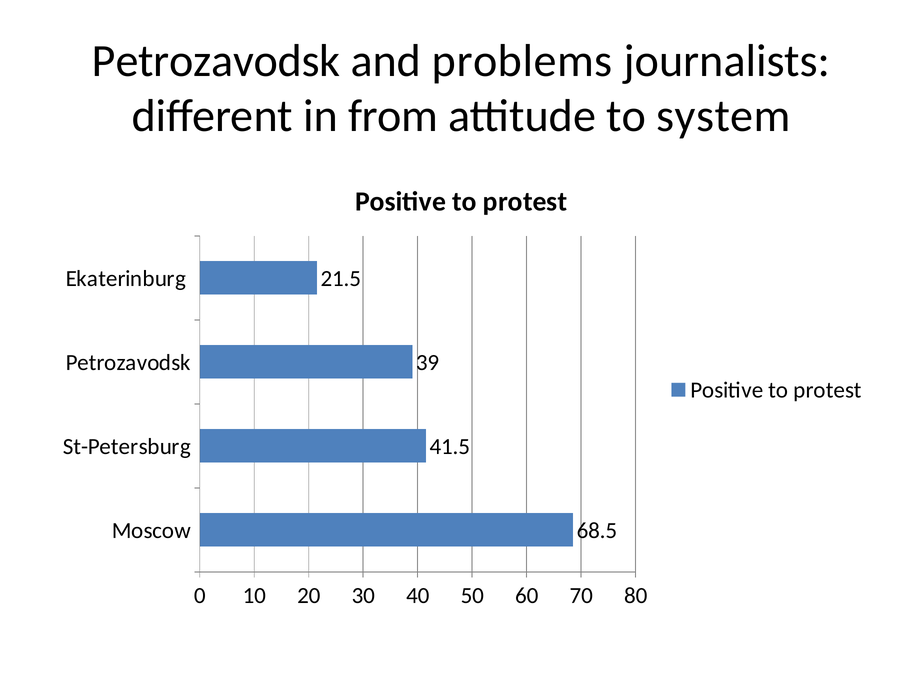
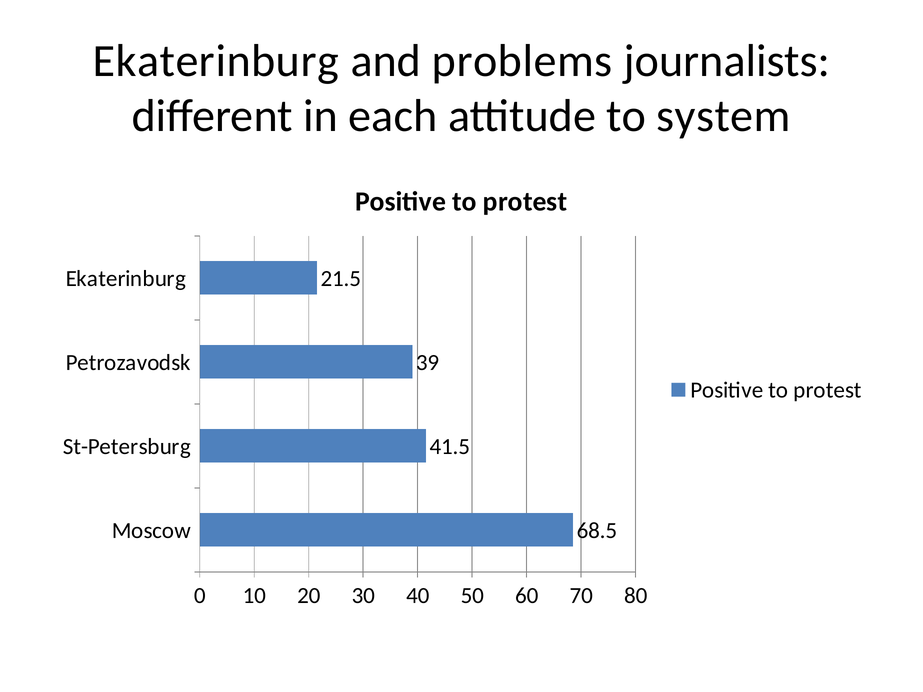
Petrozavodsk: Petrozavodsk -> Ekaterinburg (216, 61)
from: from -> each (393, 116)
